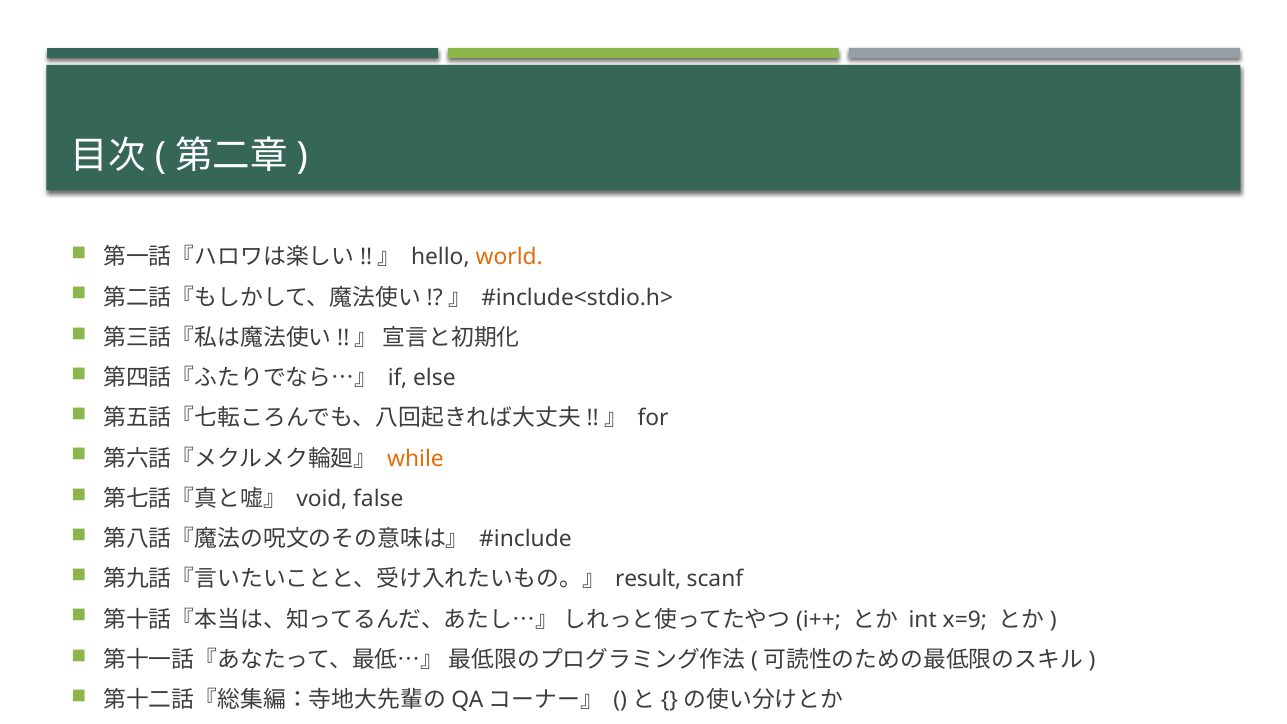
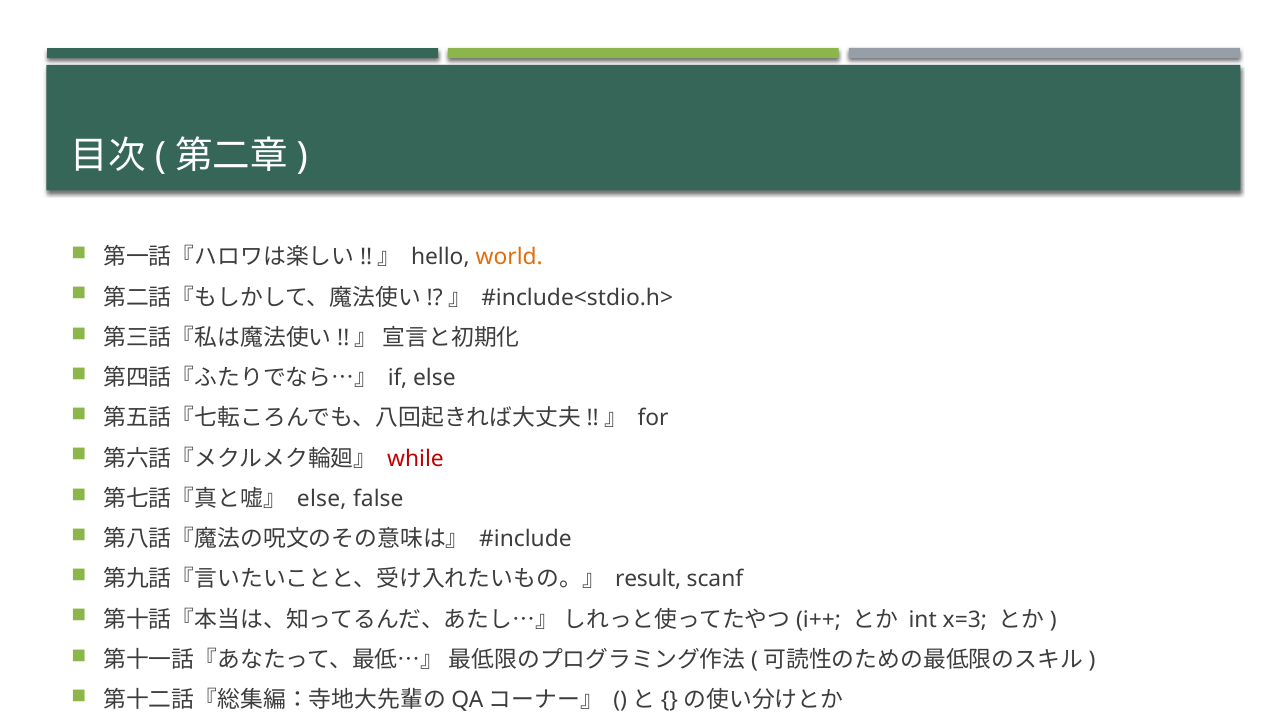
while colour: orange -> red (416, 458)
void: void -> else (322, 499)
x=9: x=9 -> x=3 (965, 619)
